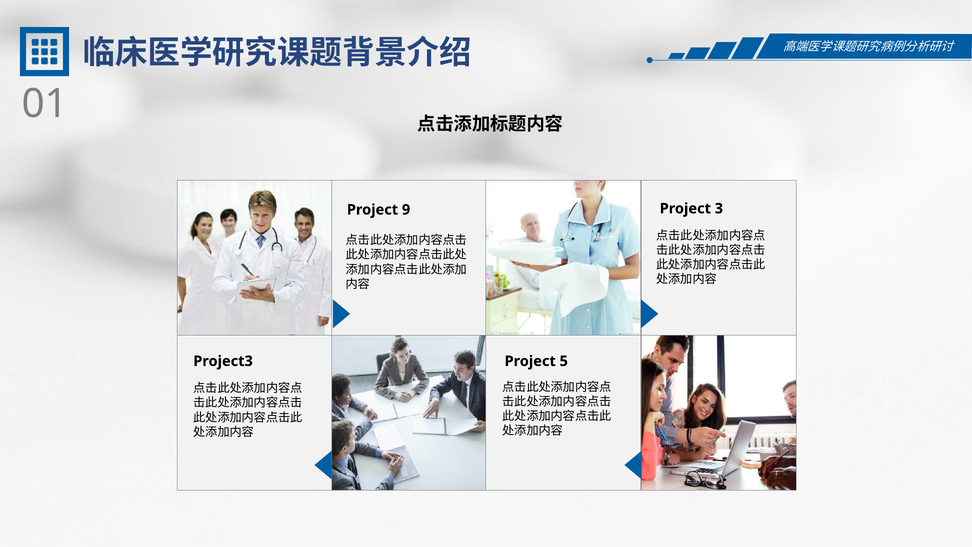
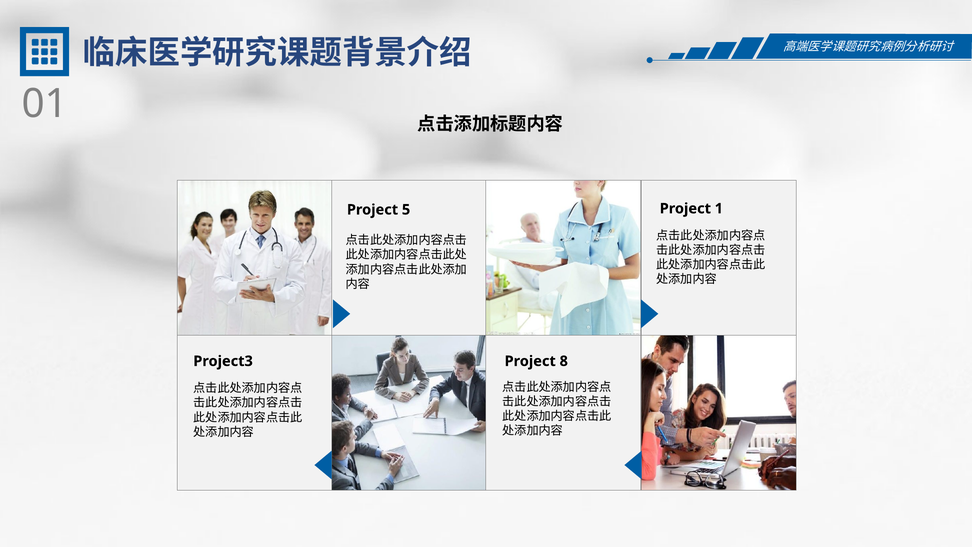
3: 3 -> 1 (719, 208)
9: 9 -> 5 (406, 210)
5: 5 -> 8 (564, 361)
